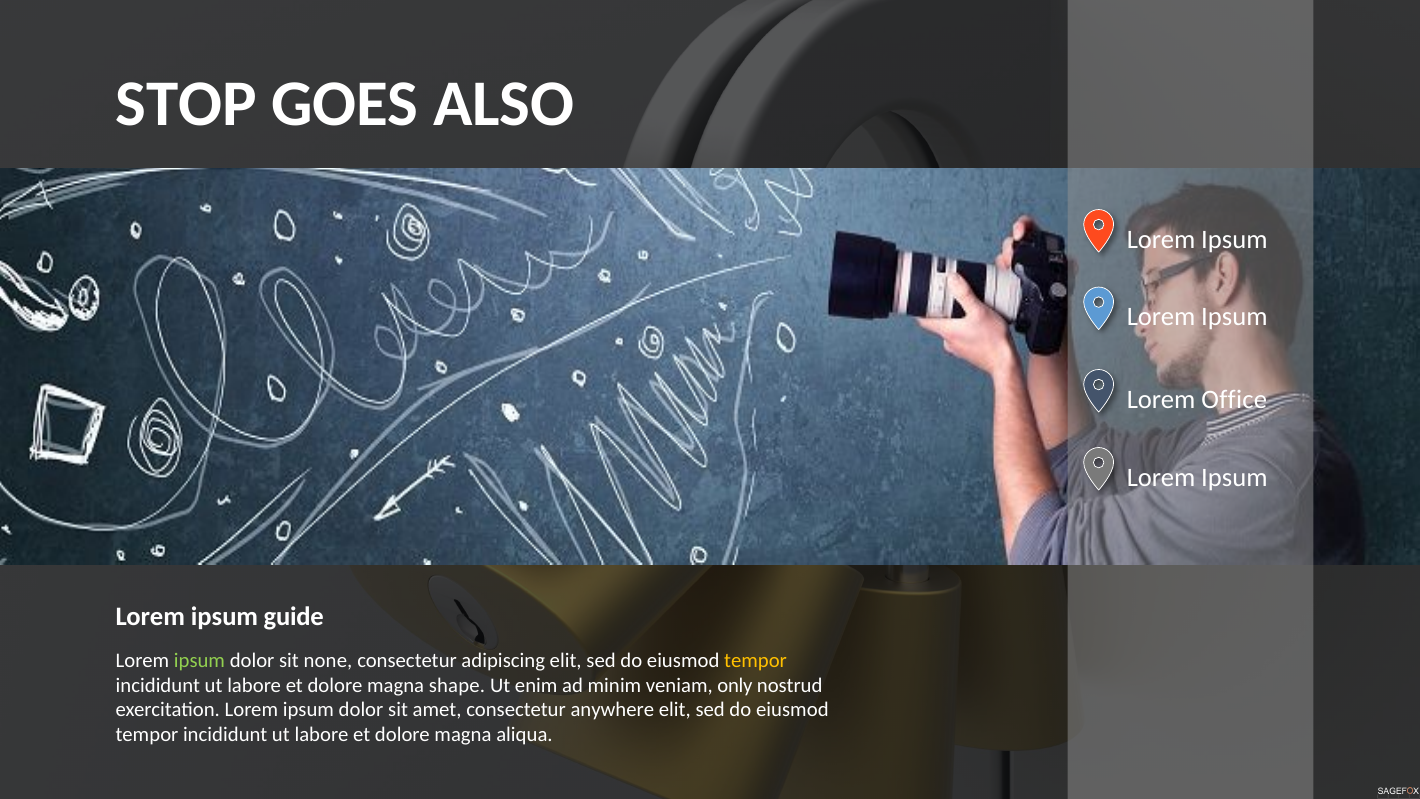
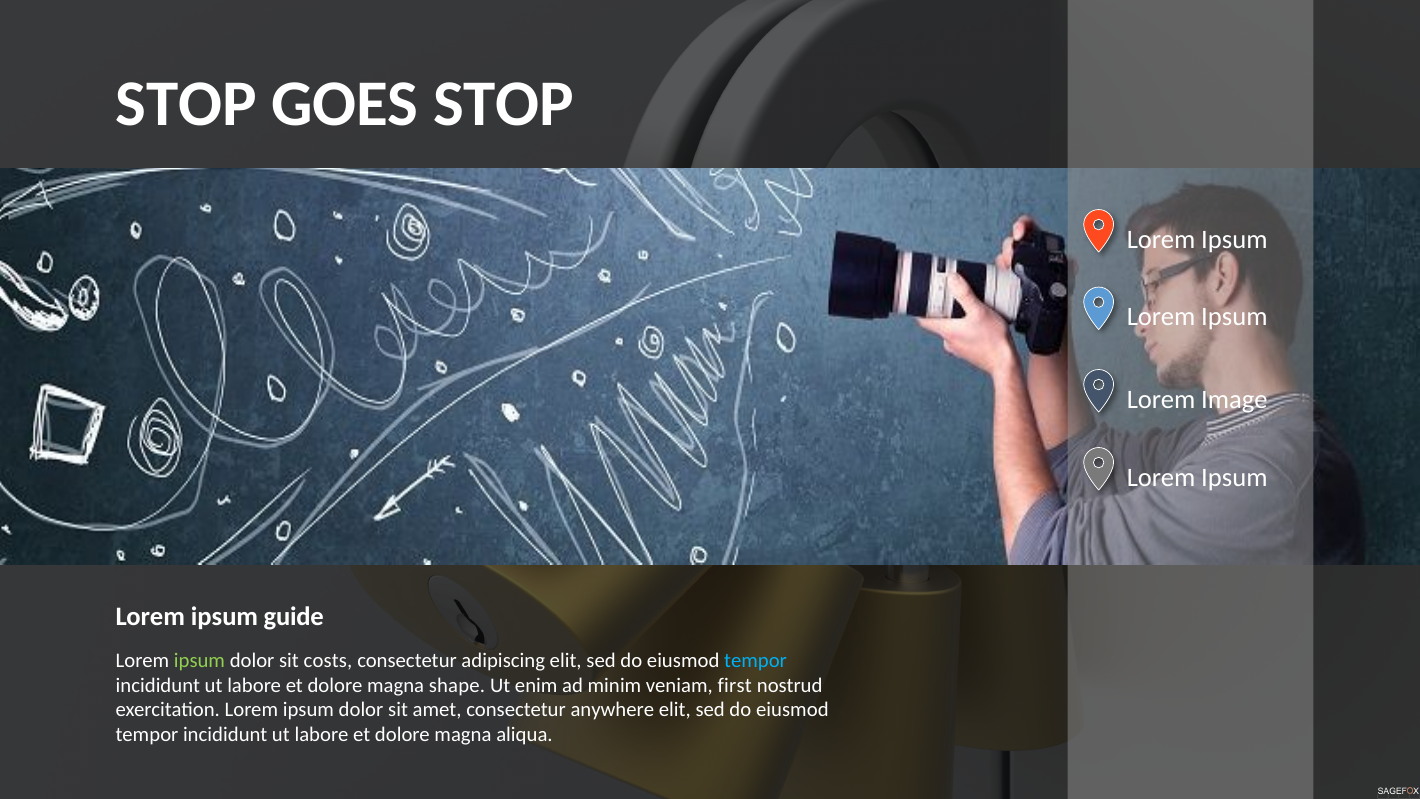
GOES ALSO: ALSO -> STOP (504, 104)
Office: Office -> Image (1234, 399)
none: none -> costs (328, 660)
tempor colour: yellow -> light blue (756, 660)
only: only -> first (735, 685)
